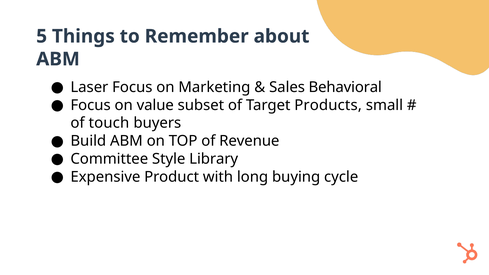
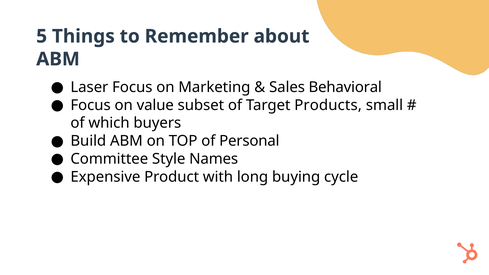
touch: touch -> which (109, 123)
Revenue: Revenue -> Personal (249, 141)
Library: Library -> Names (214, 159)
